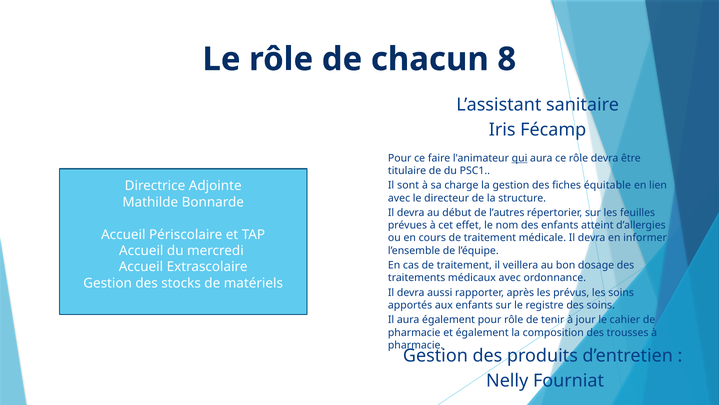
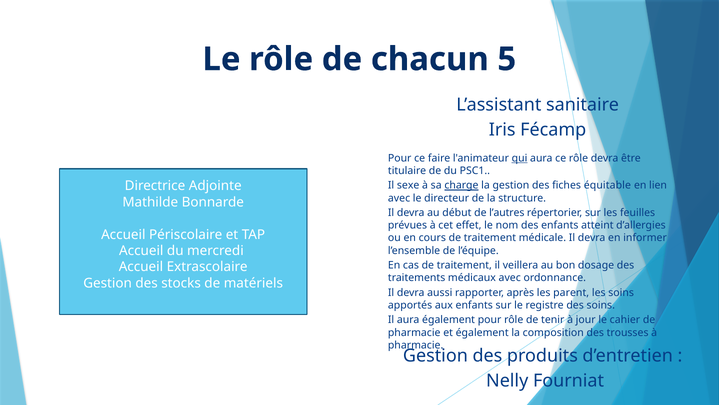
8: 8 -> 5 (507, 59)
sont: sont -> sexe (408, 185)
charge underline: none -> present (461, 185)
prévus: prévus -> parent (571, 292)
